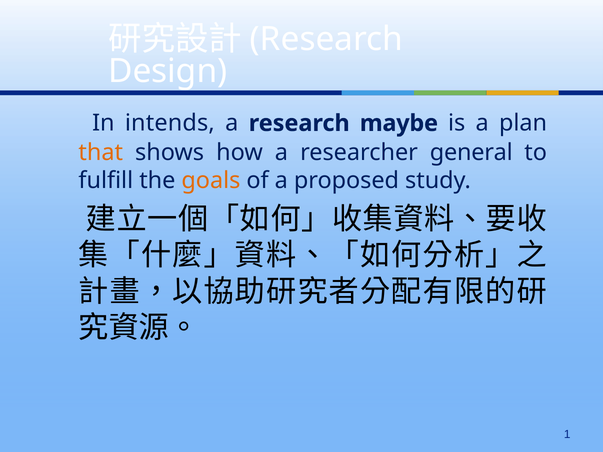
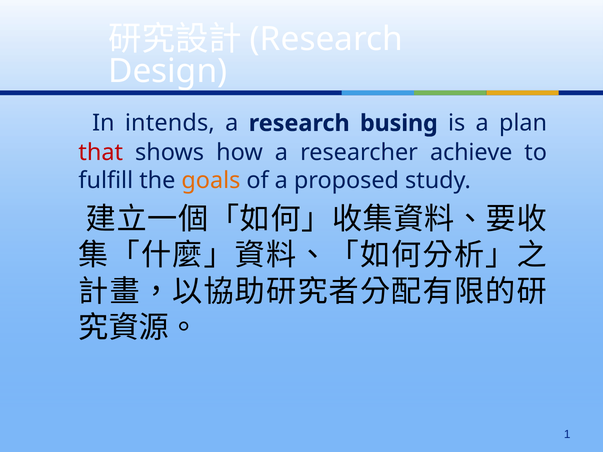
maybe: maybe -> busing (399, 123)
that colour: orange -> red (101, 153)
general: general -> achieve (471, 153)
